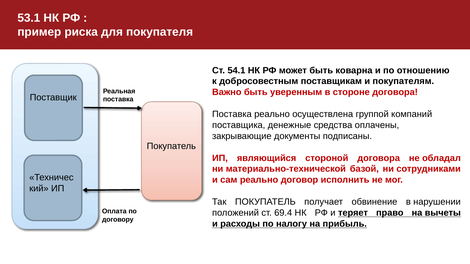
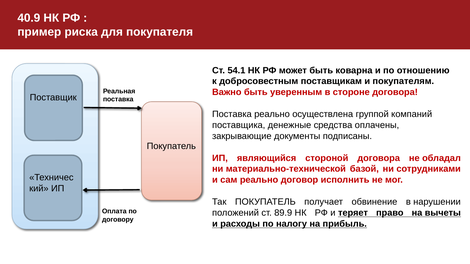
53.1: 53.1 -> 40.9 (29, 18)
69.4: 69.4 -> 89.9 (283, 213)
